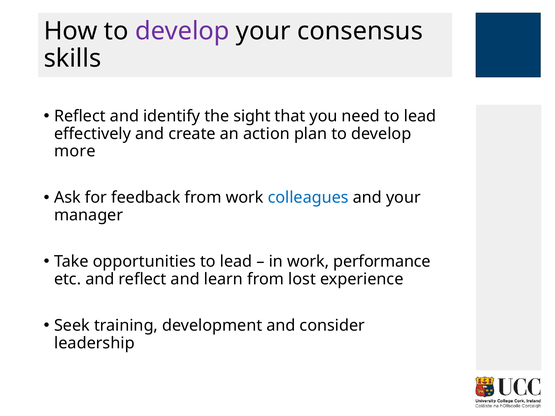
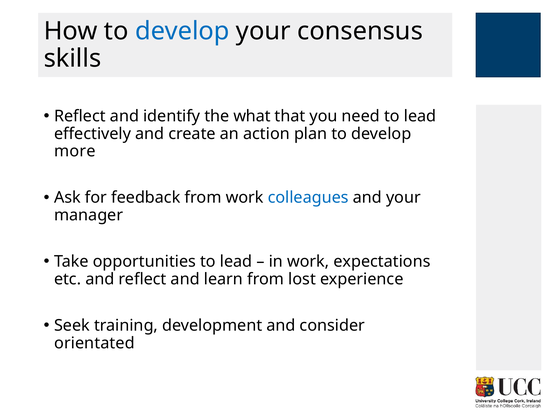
develop colour: purple -> blue (182, 31)
sight: sight -> what (252, 116)
performance: performance -> expectations (382, 262)
leadership: leadership -> orientated (94, 343)
